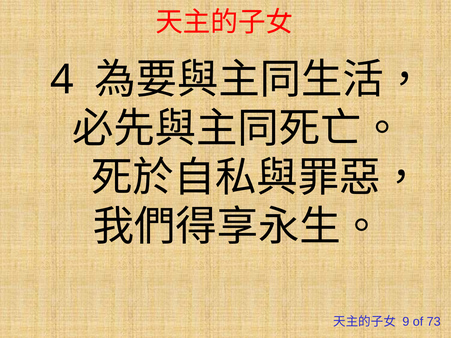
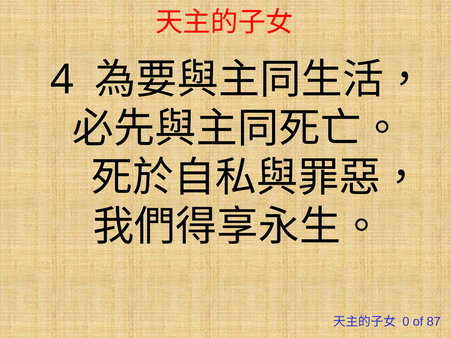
9: 9 -> 0 (406, 322)
73: 73 -> 87 (434, 322)
